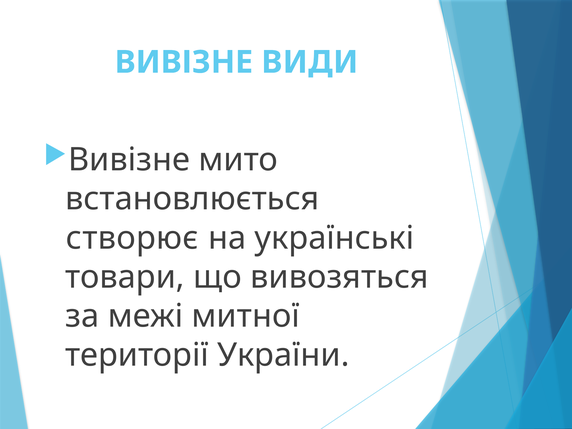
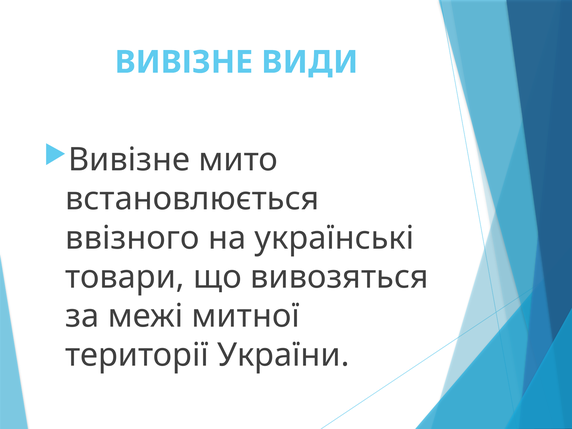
створює: створює -> ввізного (132, 238)
